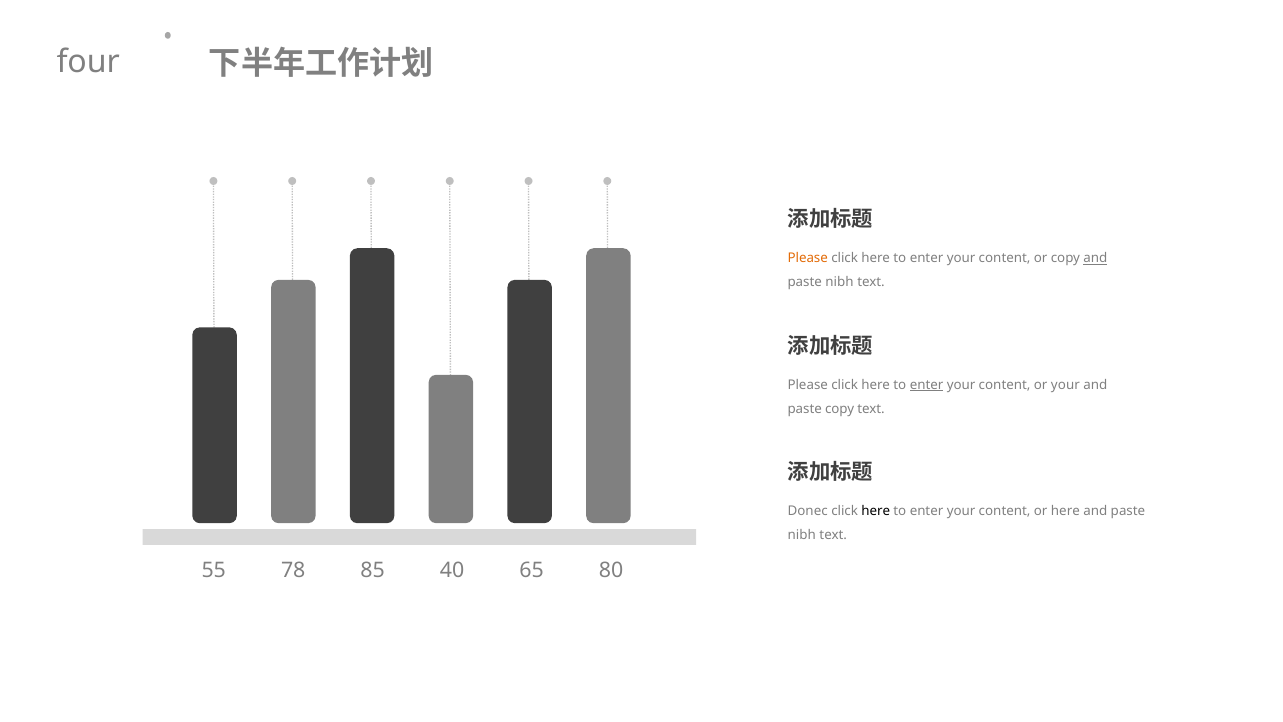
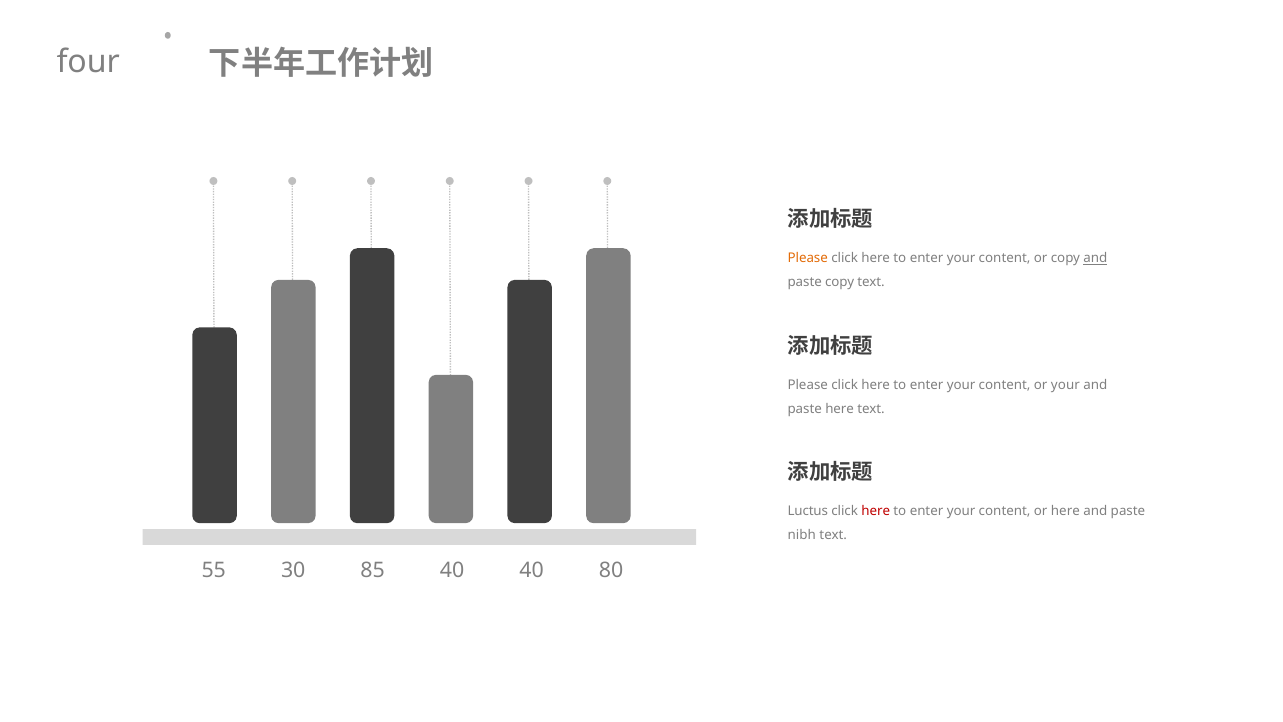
nibh: nibh -> copy (840, 282)
enter underline: present -> none (927, 385)
paste copy: copy -> here (840, 409)
Donec: Donec -> Luctus (808, 511)
here colour: black -> red (876, 511)
78: 78 -> 30 (293, 570)
40 65: 65 -> 40 (532, 570)
